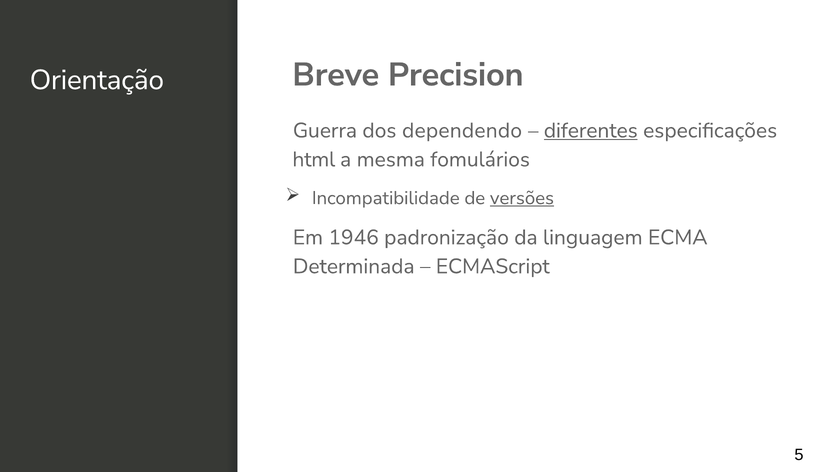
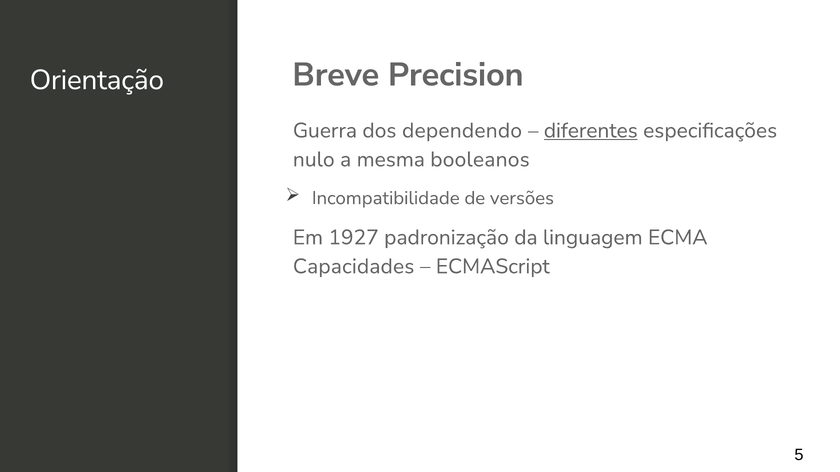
html: html -> nulo (314, 160)
fomulários: fomulários -> booleanos (480, 160)
versões underline: present -> none (522, 198)
1946: 1946 -> 1927 (354, 238)
Determinada: Determinada -> Capacidades (354, 267)
